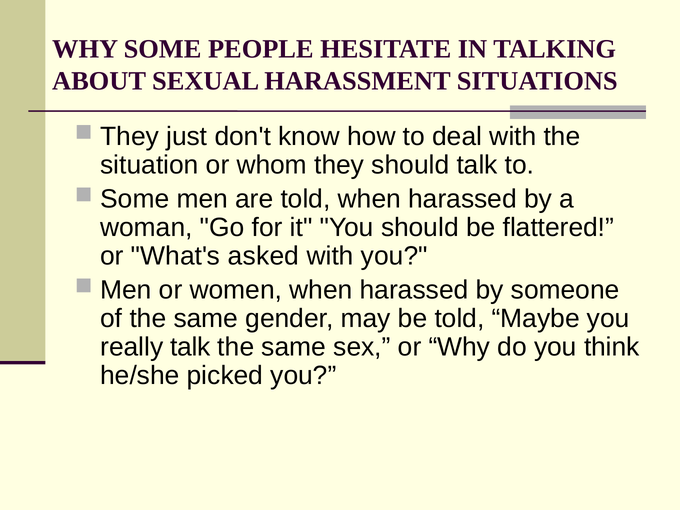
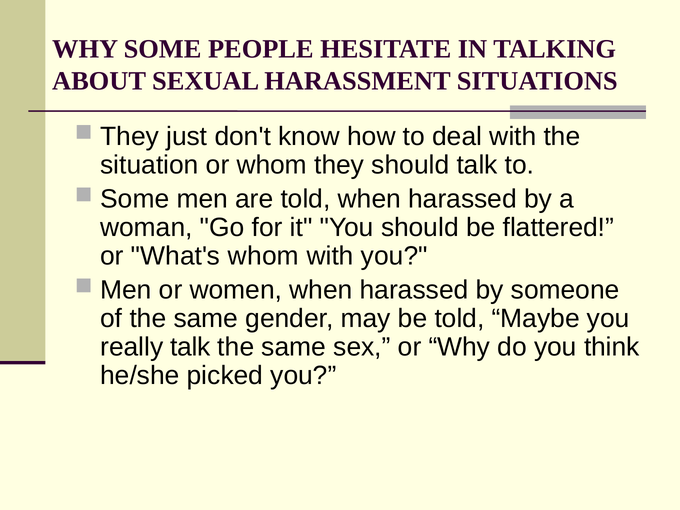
What's asked: asked -> whom (263, 256)
